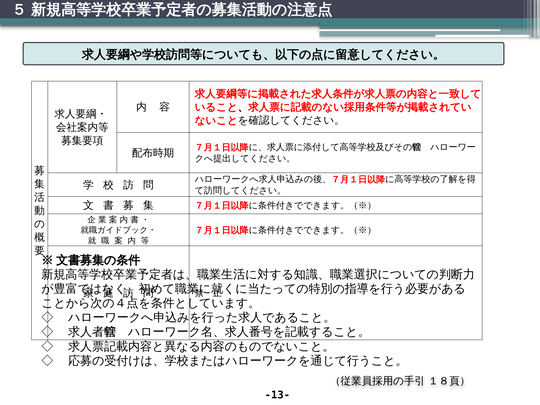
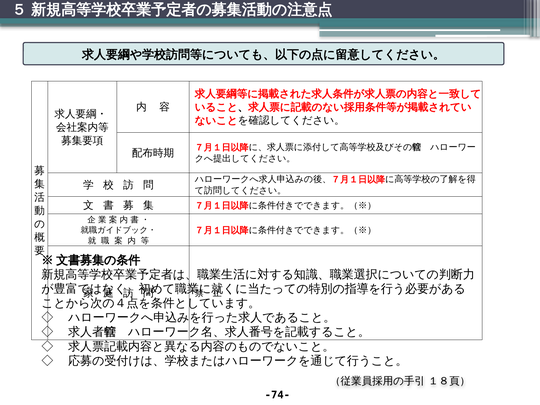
-13-: -13- -> -74- (277, 395)
